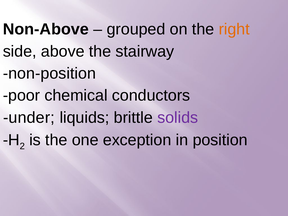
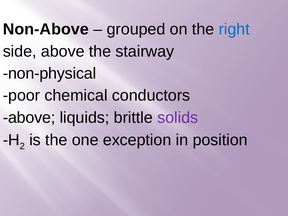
right colour: orange -> blue (234, 29)
non-position: non-position -> non-physical (50, 73)
under: under -> above (29, 118)
